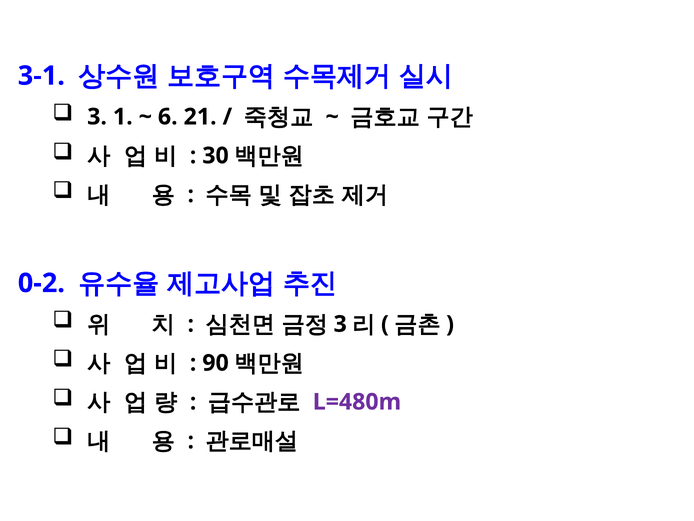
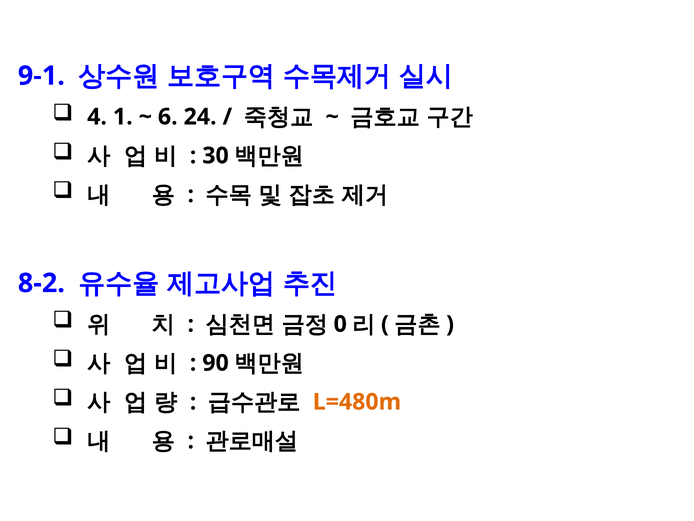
3-1: 3-1 -> 9-1 (41, 76)
3: 3 -> 4 (97, 117)
21: 21 -> 24 (200, 117)
0-2: 0-2 -> 8-2 (41, 283)
3: 3 -> 0 (340, 324)
L=480m colour: purple -> orange (357, 402)
